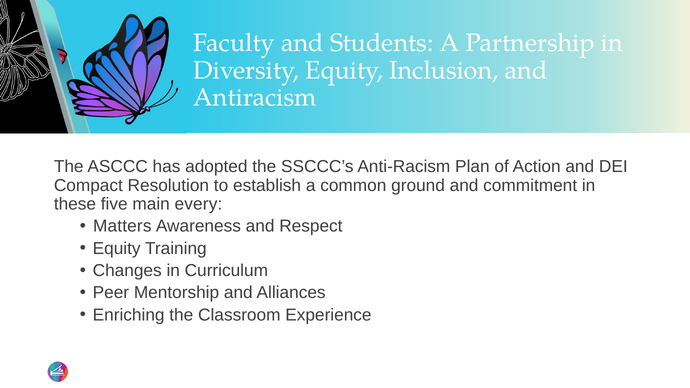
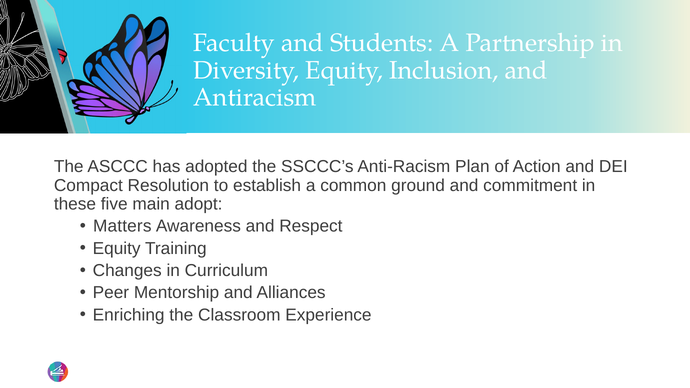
every: every -> adopt (199, 204)
